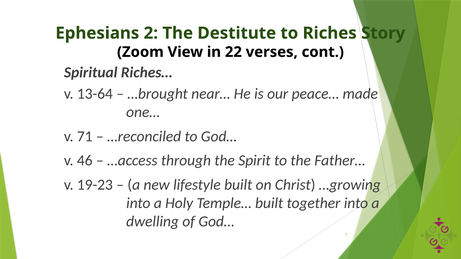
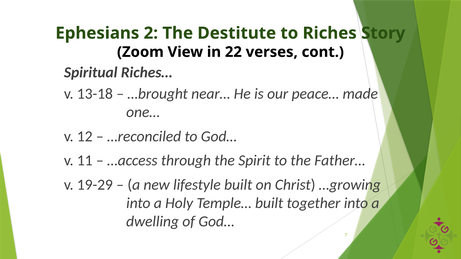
13-64: 13-64 -> 13-18 (95, 94)
71: 71 -> 12 (85, 137)
46: 46 -> 11 (85, 161)
19-23: 19-23 -> 19-29 (95, 185)
